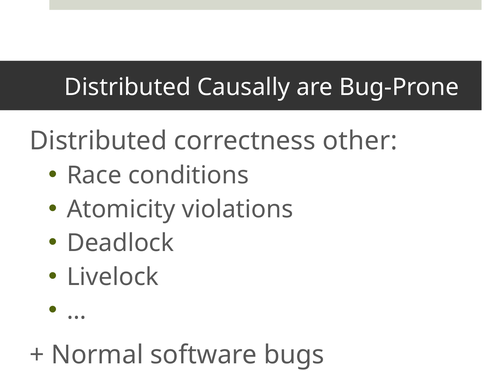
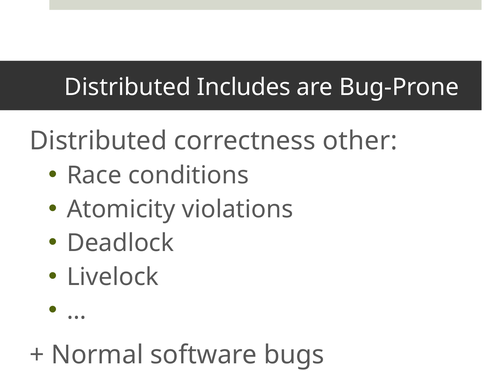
Causally: Causally -> Includes (244, 87)
